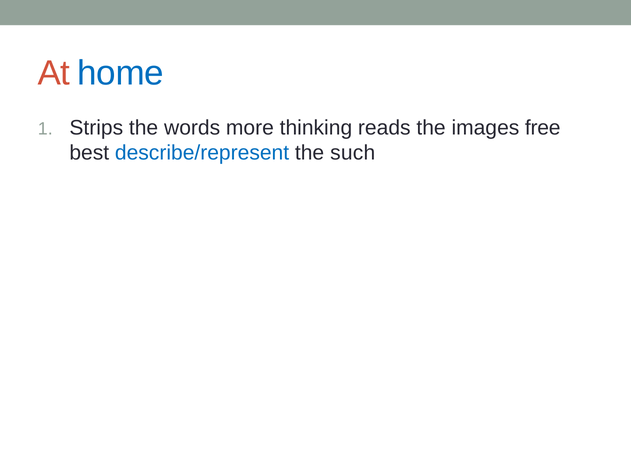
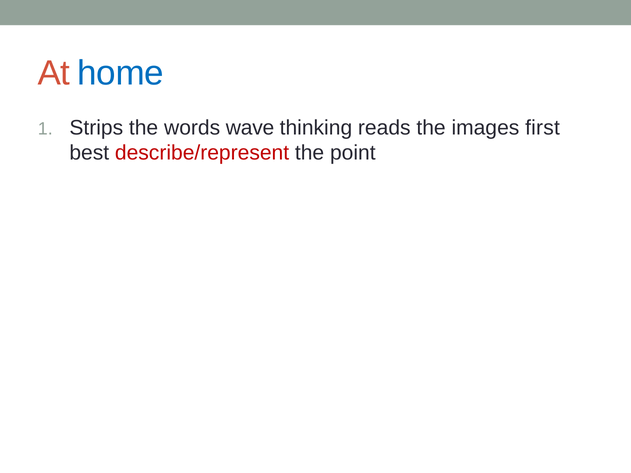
more: more -> wave (250, 128)
free: free -> first (543, 128)
describe/represent colour: blue -> red (202, 153)
such: such -> point (353, 153)
